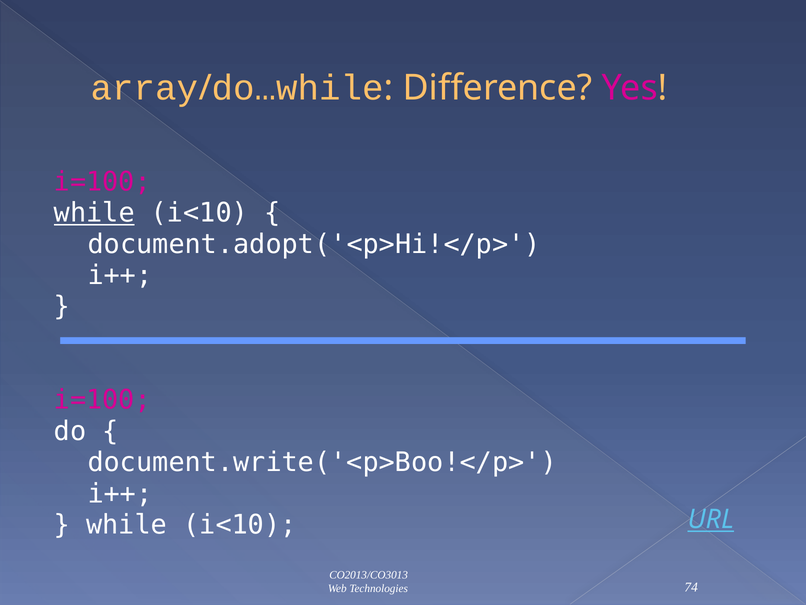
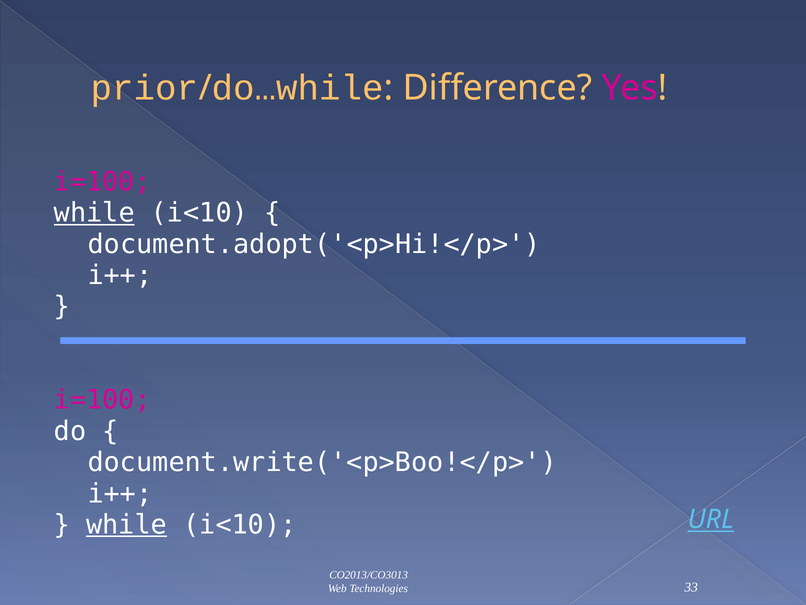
array: array -> prior (145, 88)
while underline: none -> present (127, 524)
74: 74 -> 33 (691, 587)
